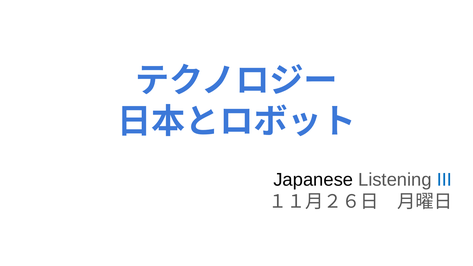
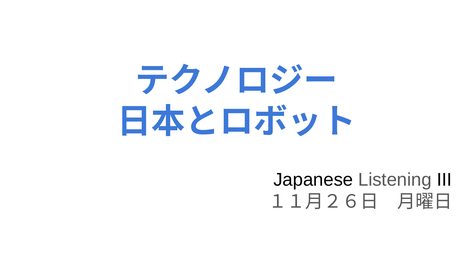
III colour: blue -> black (444, 180)
